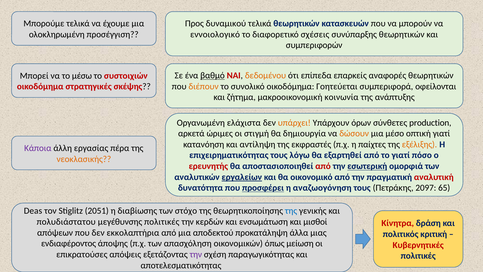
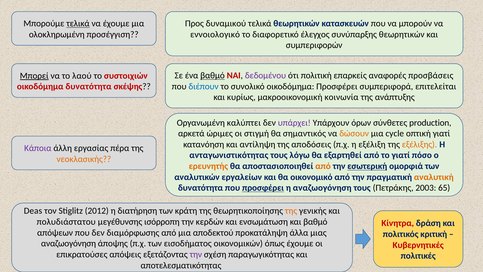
τελικά underline: none -> present (78, 24)
σχέσεις: σχέσεις -> έλεγχος (315, 34)
δεδομένου colour: orange -> purple (265, 75)
επίπεδα: επίπεδα -> πολιτική (316, 75)
αναφορές θεωρητικών: θεωρητικών -> προσβάσεις (431, 75)
Μπορεί underline: none -> present (34, 76)
μέσω: μέσω -> λαού (82, 76)
διέπουν colour: orange -> blue (204, 86)
οικοδόμημα Γοητεύεται: Γοητεύεται -> Προσφέρει (337, 86)
οφείλονται: οφείλονται -> επιτελείται (436, 86)
οικοδόμημα στρατηγικές: στρατηγικές -> δυνατότητα (89, 87)
ζήτημα: ζήτημα -> κυρίως (241, 97)
ελάχιστα: ελάχιστα -> καλύπτει (244, 123)
υπάρχει colour: orange -> purple (294, 123)
δημιουργία: δημιουργία -> σημαντικός (304, 133)
μέσο: μέσο -> cycle (395, 133)
εκφραστές: εκφραστές -> αποδόσεις (311, 144)
παίχτες: παίχτες -> εξέλιξη (372, 144)
επιχειρηματικότητας: επιχειρηματικότητας -> ανταγωνιστικότητας (229, 155)
ερευνητής colour: red -> orange (208, 166)
από colour: red -> orange (323, 166)
εργαλείων underline: present -> none (242, 177)
αναλυτική colour: red -> orange (434, 177)
2097: 2097 -> 2003 (426, 188)
2051: 2051 -> 2012 (97, 211)
διαβίωσης: διαβίωσης -> διατήρηση (137, 211)
στόχο: στόχο -> κράτη (186, 211)
της colour: blue -> orange (291, 211)
μεγέθυνσης πολιτικές: πολιτικές -> ισόρροπη (162, 222)
και μισθοί: μισθοί -> βαθμό (315, 222)
εκκολαπτήρια: εκκολαπτήρια -> διαμόρφωσης (133, 232)
ενδιαφέροντος: ενδιαφέροντος -> αναζωογόνηση (69, 243)
απασχόληση: απασχόληση -> εισοδήματος (188, 243)
όπως μείωση: μείωση -> έχουμε (300, 243)
